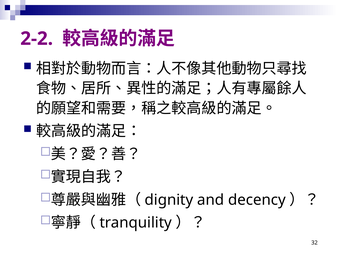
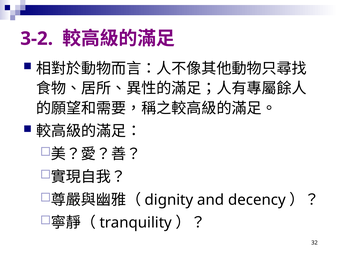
2-2: 2-2 -> 3-2 (37, 39)
